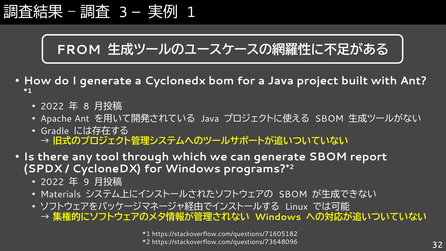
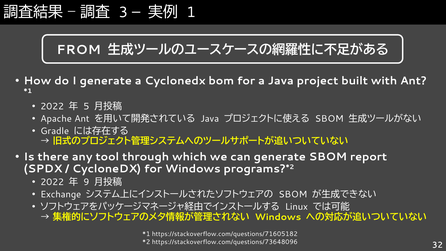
8: 8 -> 5 (86, 106)
Materials: Materials -> Exchange (61, 194)
